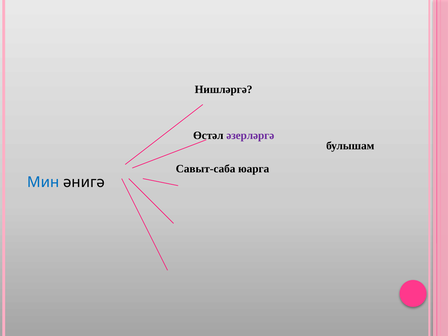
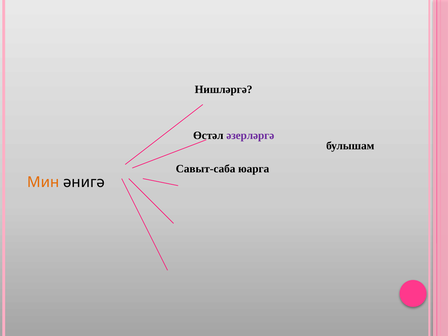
Мин colour: blue -> orange (43, 182)
